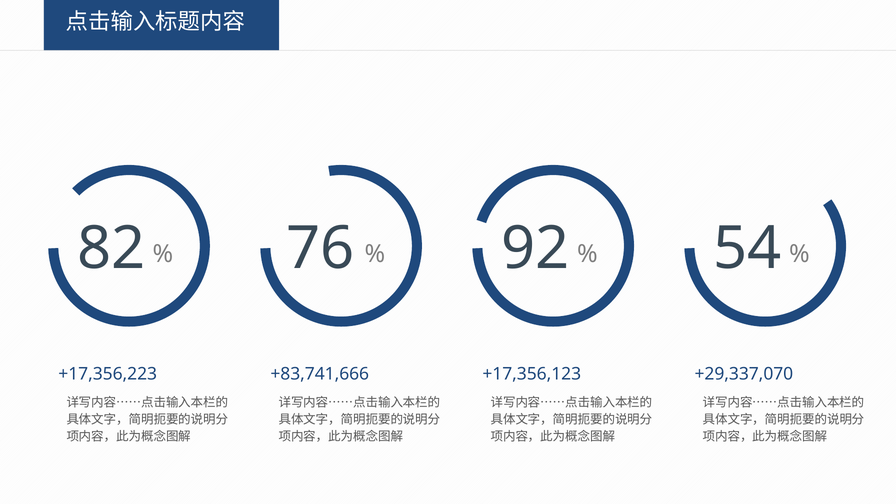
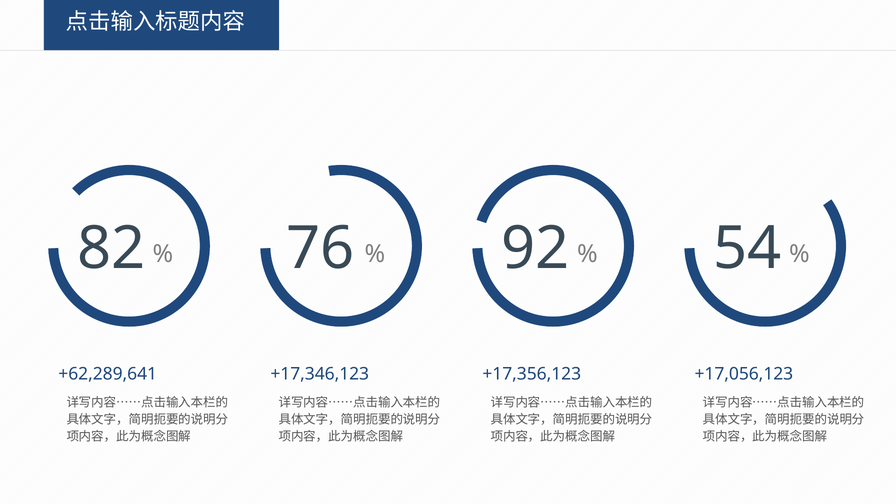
+17,356,223: +17,356,223 -> +62,289,641 (108, 374)
+83,741,666: +83,741,666 -> +17,346,123 (320, 374)
+29,337,070: +29,337,070 -> +17,056,123 (744, 374)
